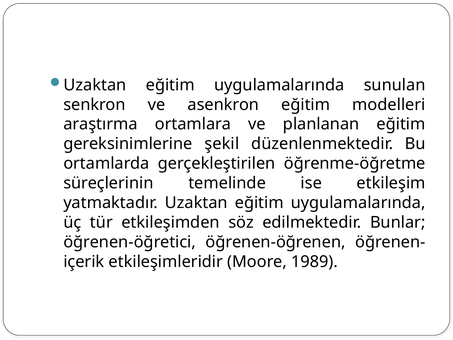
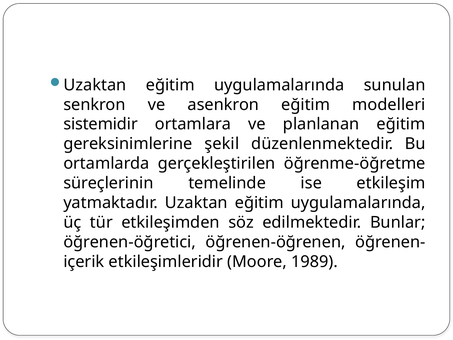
araştırma: araştırma -> sistemidir (101, 124)
